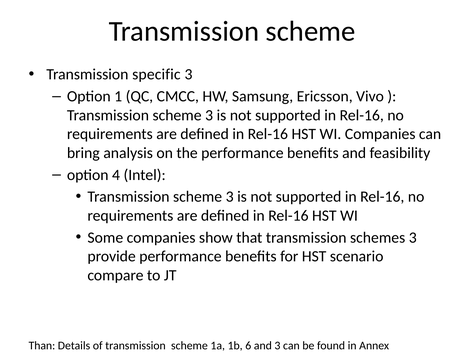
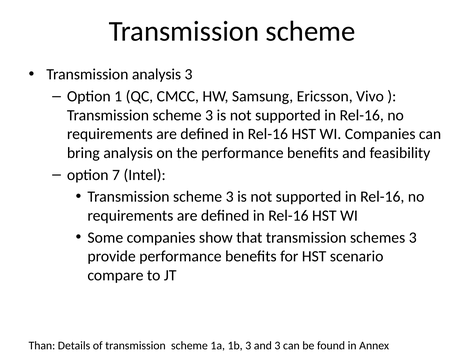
Transmission specific: specific -> analysis (157, 74)
4: 4 -> 7 (116, 175)
1b 6: 6 -> 3 (248, 345)
